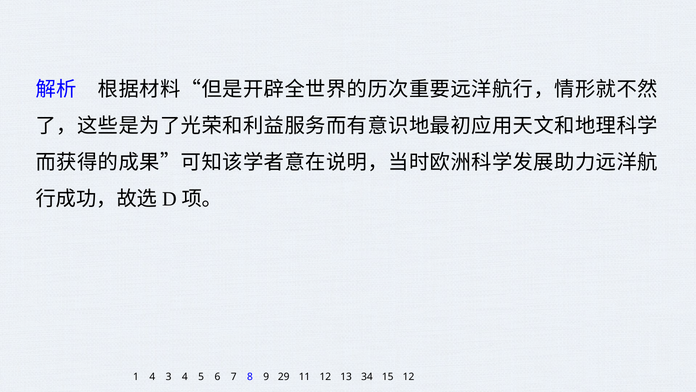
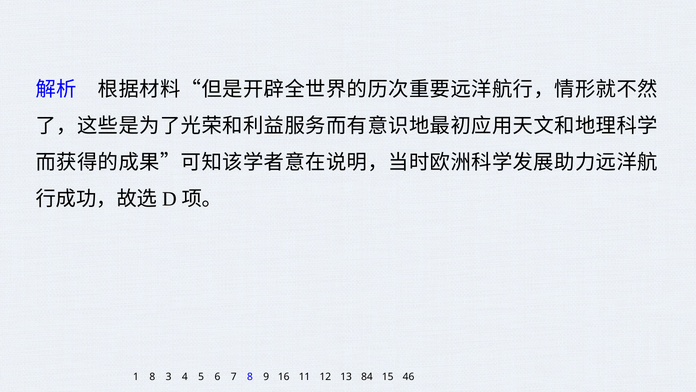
1 4: 4 -> 8 (152, 376)
29: 29 -> 16 (284, 376)
34: 34 -> 84 (367, 376)
15 12: 12 -> 46 (409, 376)
